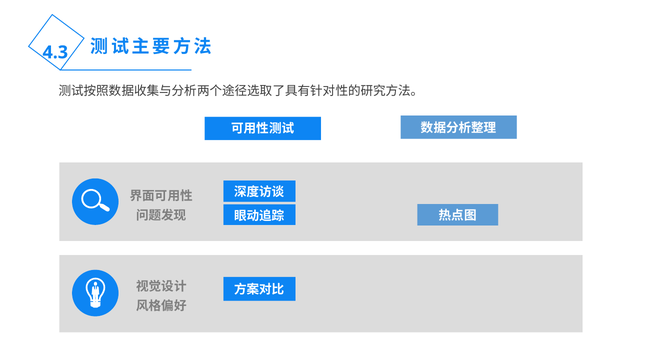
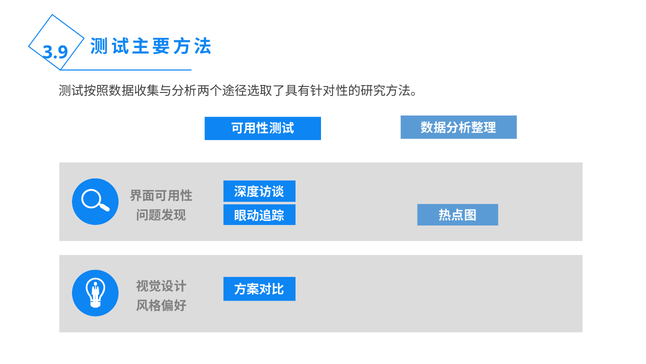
4.3: 4.3 -> 3.9 (55, 52)
